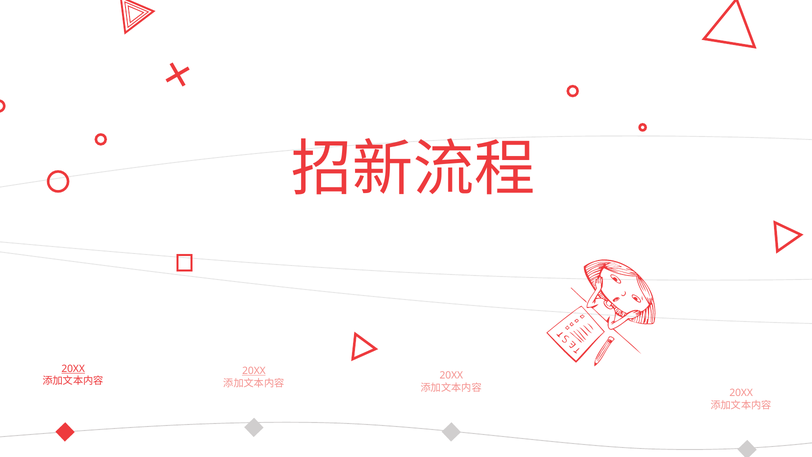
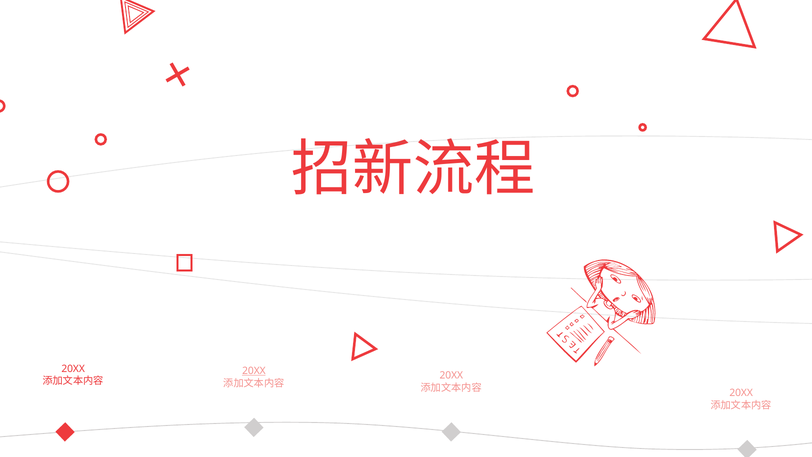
20XX underline: present -> none (73, 369)
